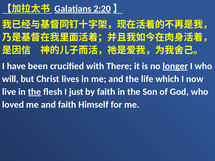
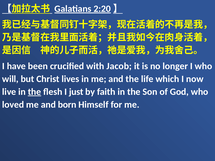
There: There -> Jacob (119, 66)
longer underline: present -> none (175, 66)
and faith: faith -> born (67, 105)
